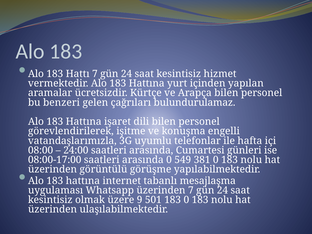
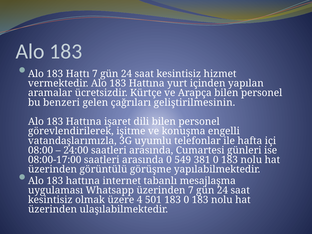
bulundurulamaz: bulundurulamaz -> geliştirilmesinin (194, 103)
9: 9 -> 4 (140, 200)
